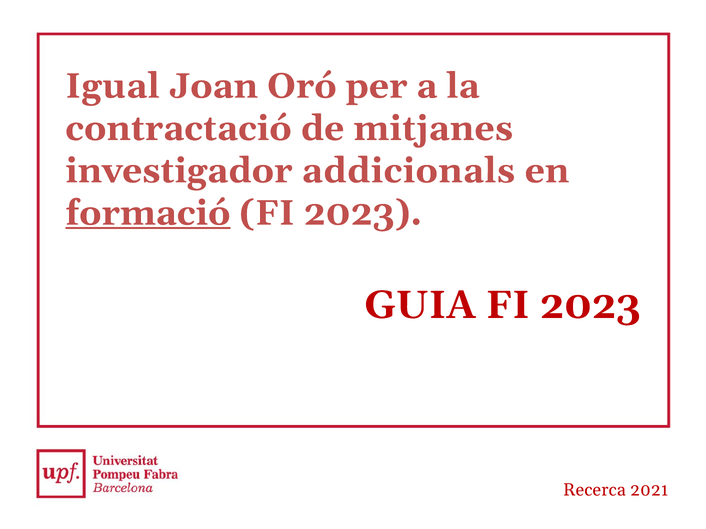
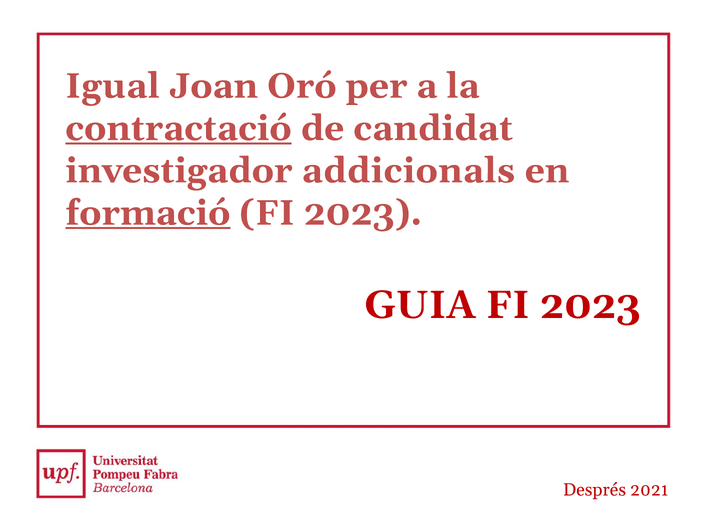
contractació underline: none -> present (178, 128)
mitjanes: mitjanes -> candidat (433, 128)
Recerca: Recerca -> Després (595, 491)
